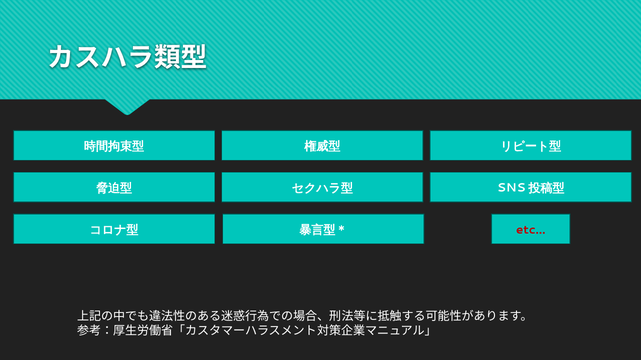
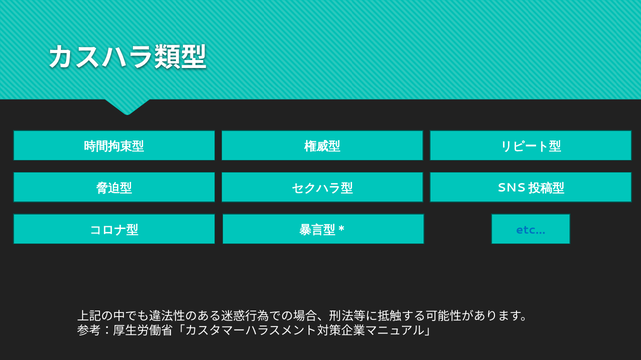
etc… colour: red -> blue (531, 230)
